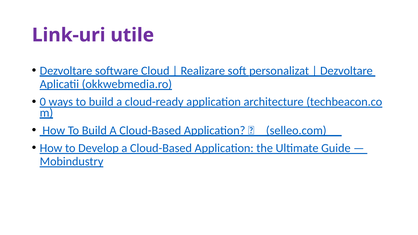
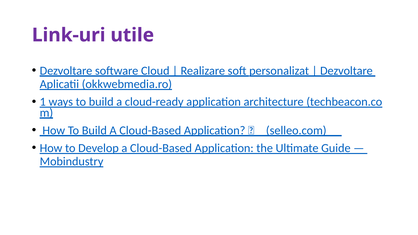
0: 0 -> 1 (43, 102)
